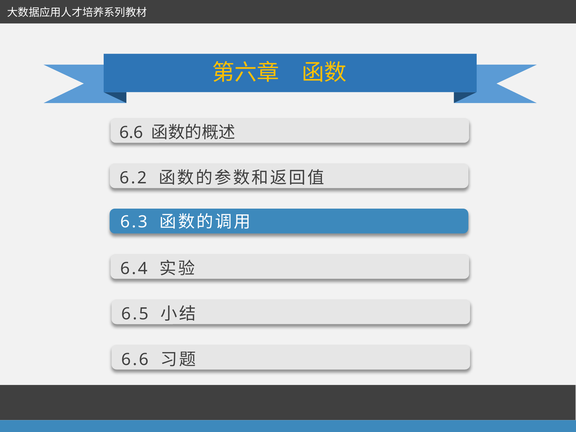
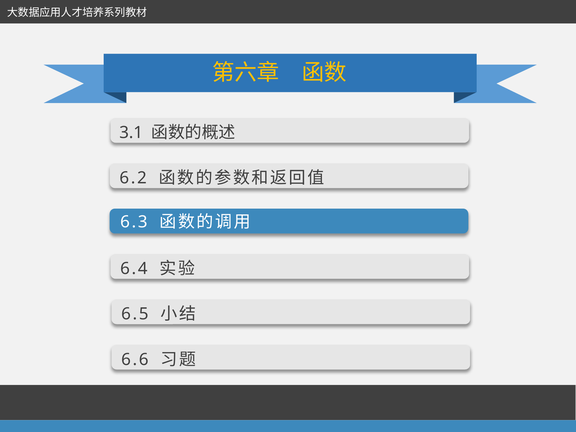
6.6: 6.6 -> 3.1 (131, 133)
